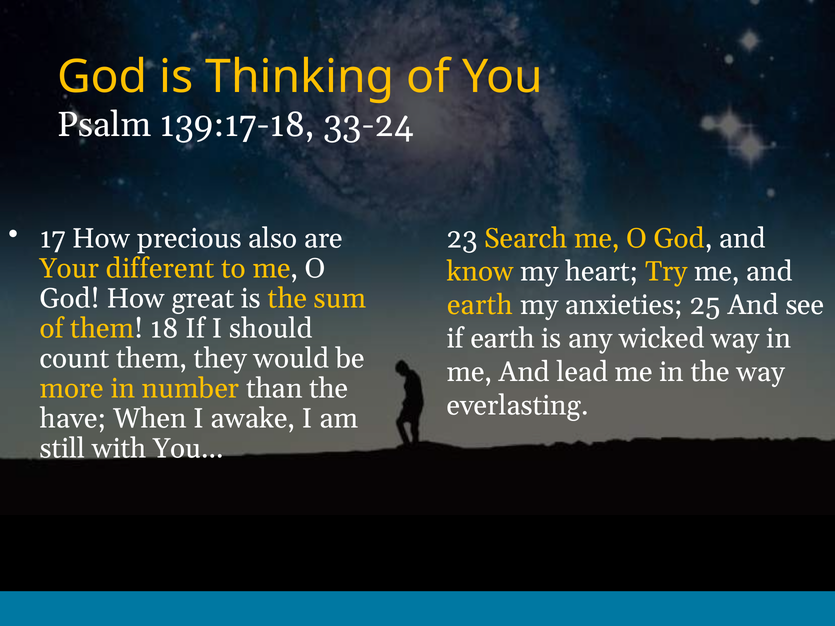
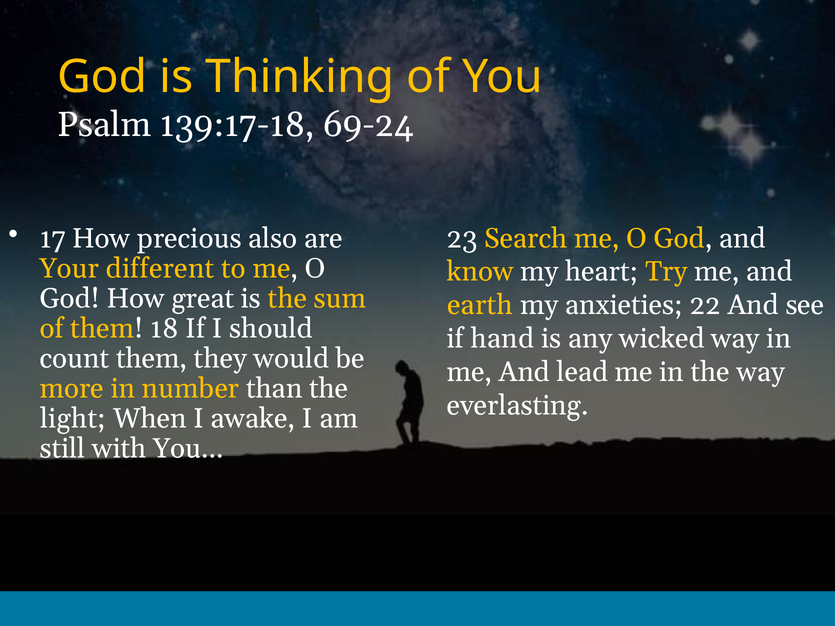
33-24: 33-24 -> 69-24 (368, 125)
25: 25 -> 22 (705, 305)
if earth: earth -> hand (502, 339)
have: have -> light (73, 419)
